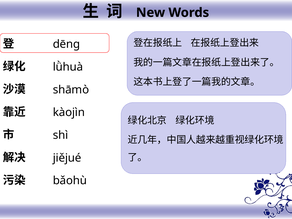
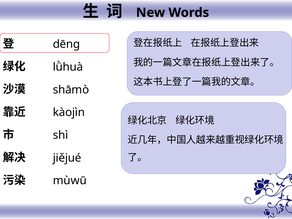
bǎohù: bǎohù -> mùwū (70, 181)
